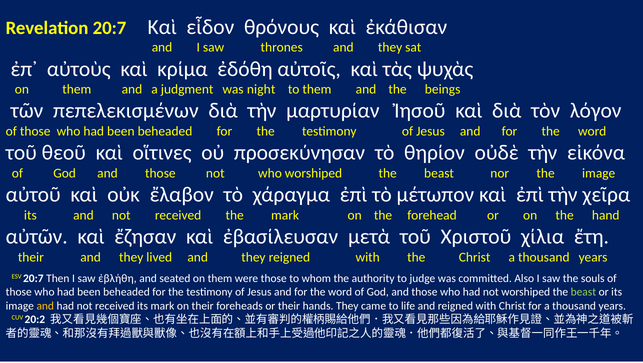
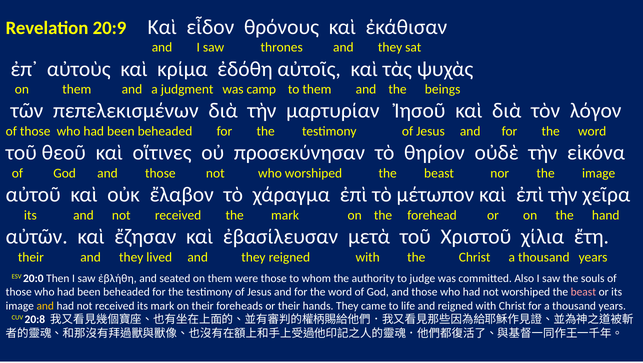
Revelation 20:7: 20:7 -> 20:9 (110, 28)
night: night -> camp (261, 89)
ESV 20:7: 20:7 -> 20:0 (33, 278)
beast colour: light green -> pink (583, 292)
20:2: 20:2 -> 20:8 (35, 319)
